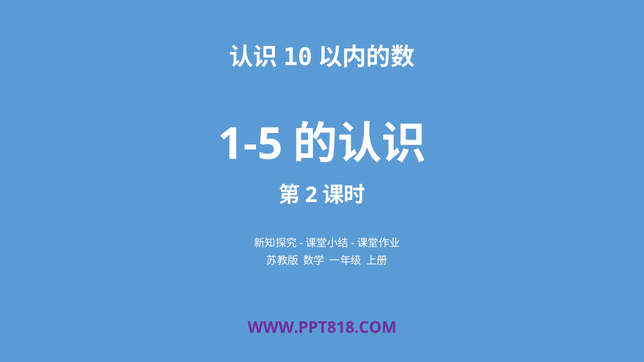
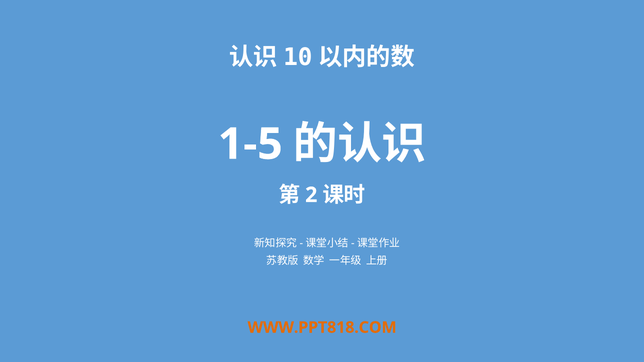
WWW.PPT818.COM colour: purple -> orange (322, 328)
